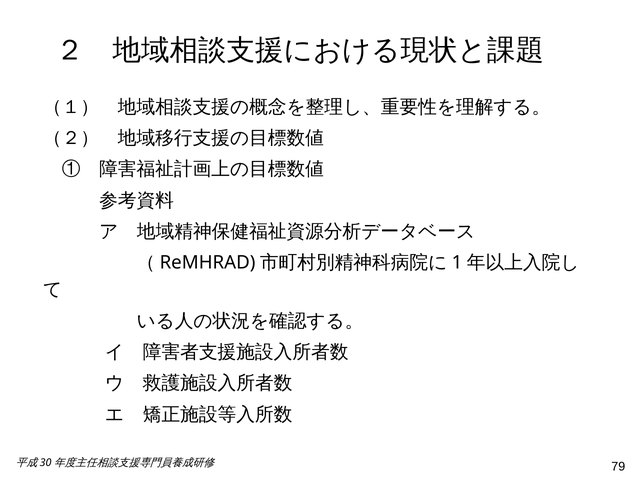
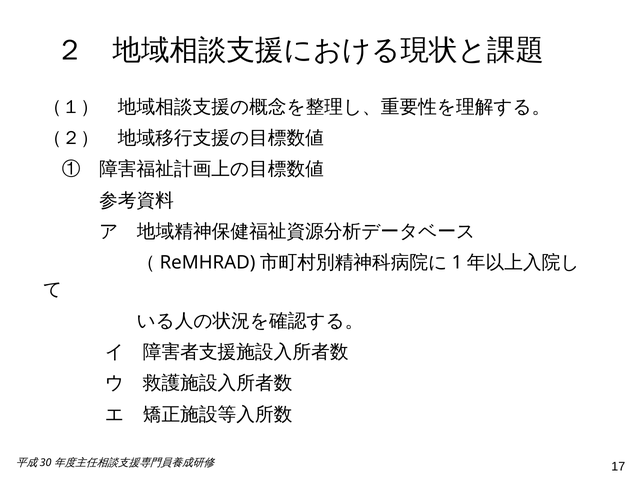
79: 79 -> 17 (618, 466)
